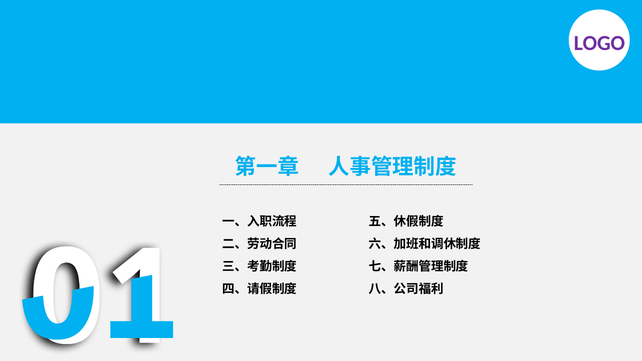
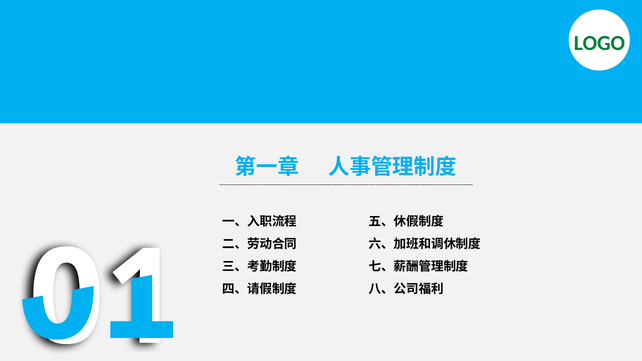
LOGO colour: purple -> green (599, 43)
